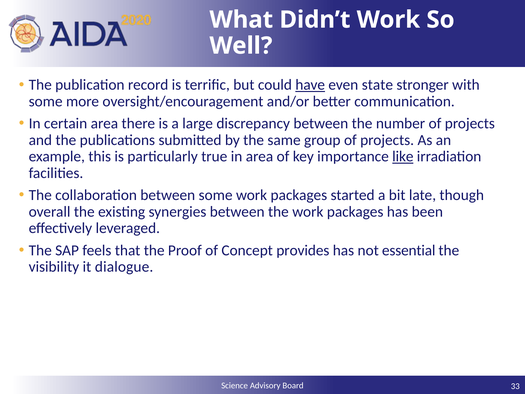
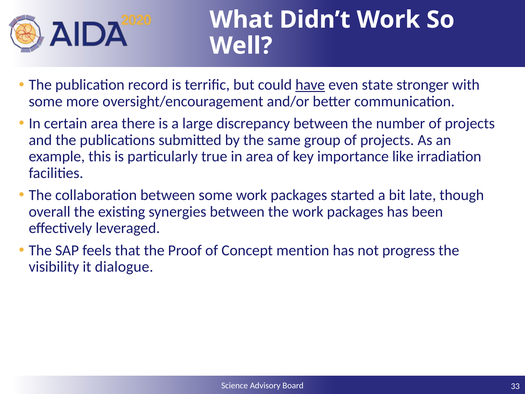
like underline: present -> none (403, 156)
provides: provides -> mention (303, 250)
essential: essential -> progress (409, 250)
